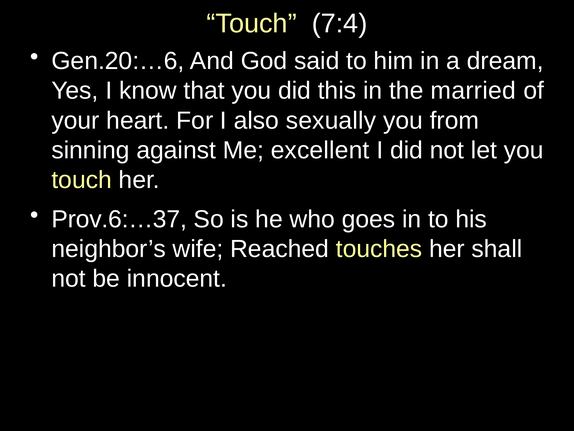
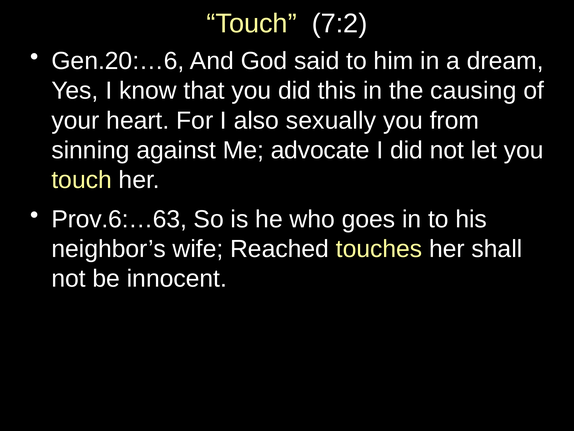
7:4: 7:4 -> 7:2 (340, 23)
married: married -> causing (473, 91)
excellent: excellent -> advocate (320, 150)
Prov.6:…37: Prov.6:…37 -> Prov.6:…63 (119, 219)
